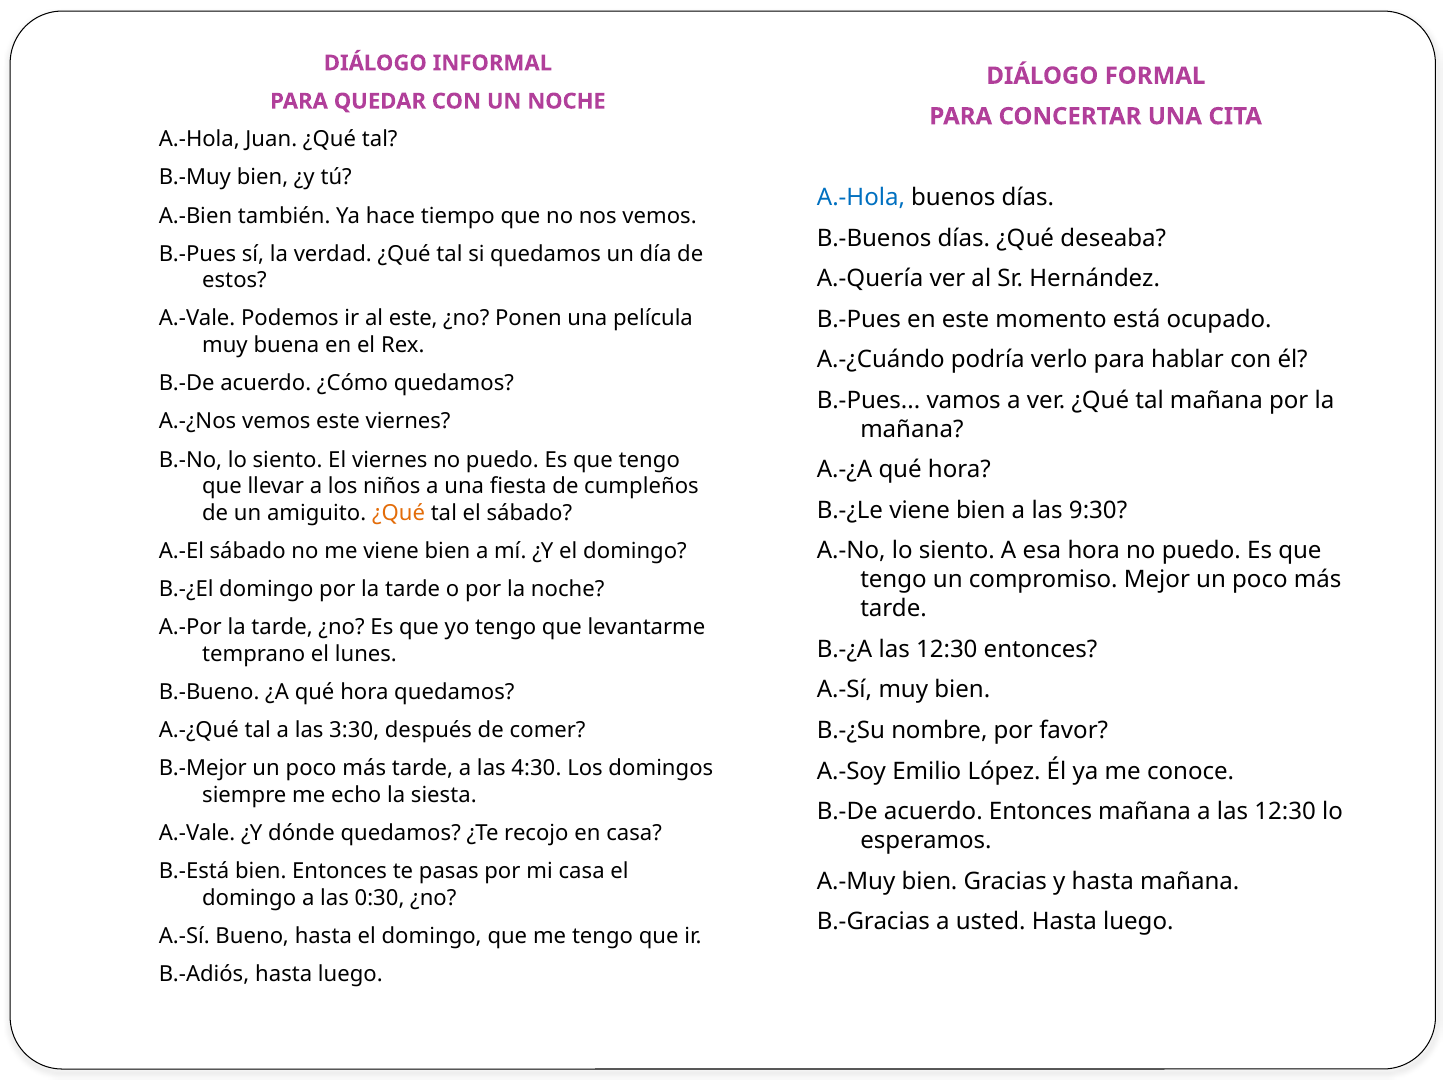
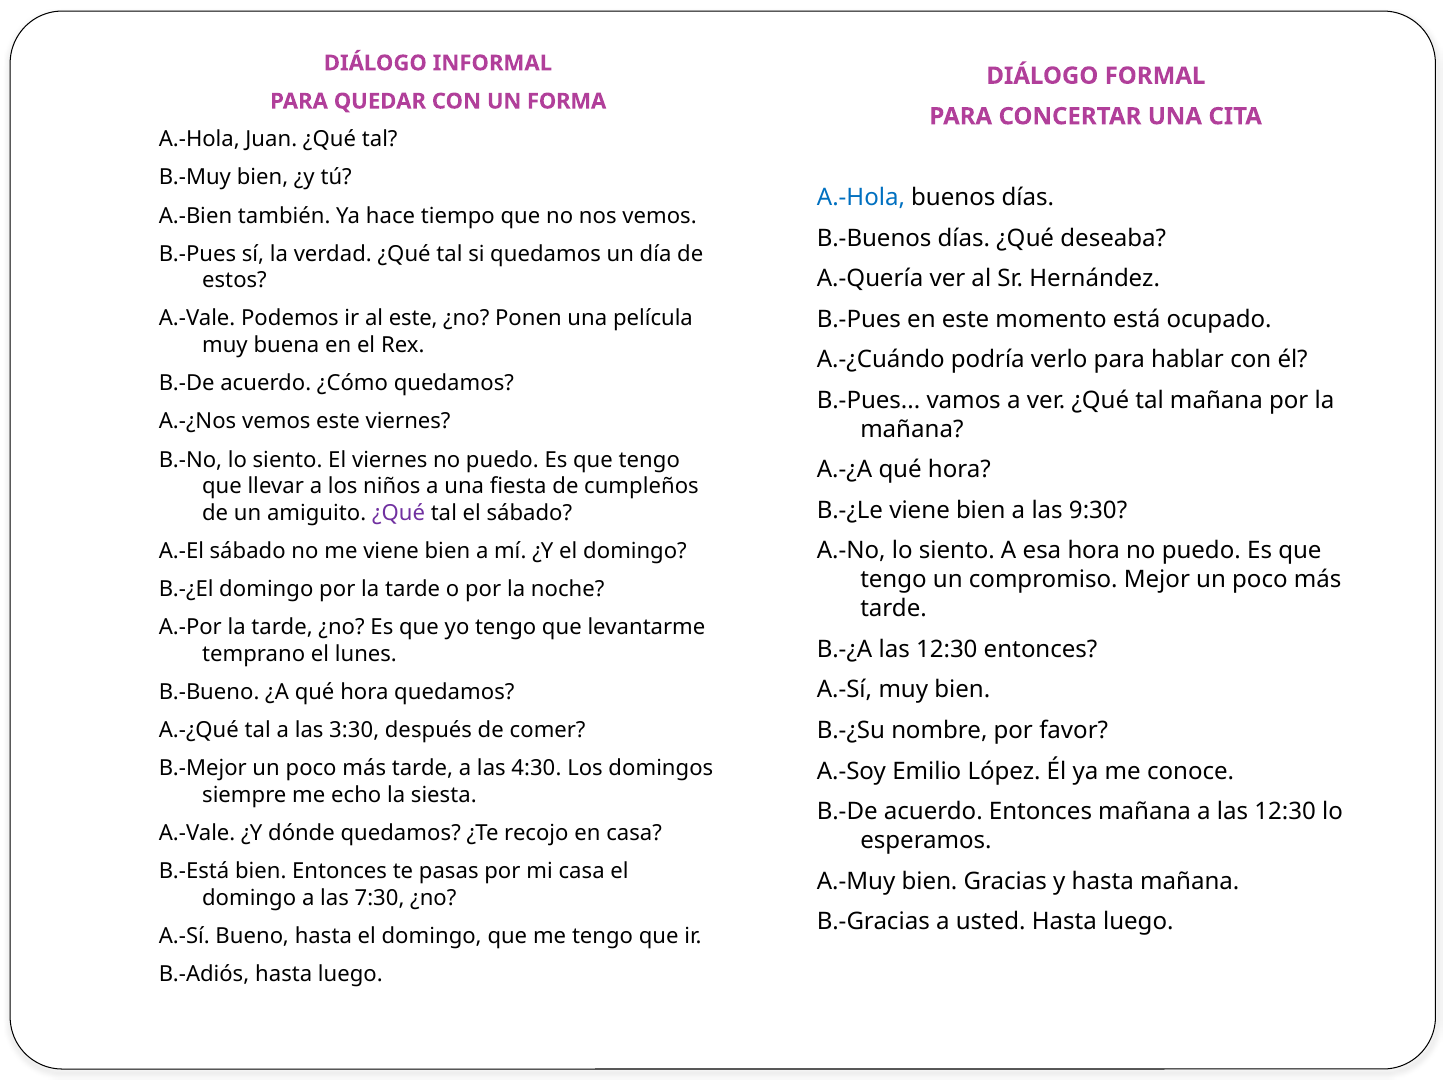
UN NOCHE: NOCHE -> FORMA (567, 101)
¿Qué colour: orange -> purple (399, 513)
0:30: 0:30 -> 7:30 (380, 898)
